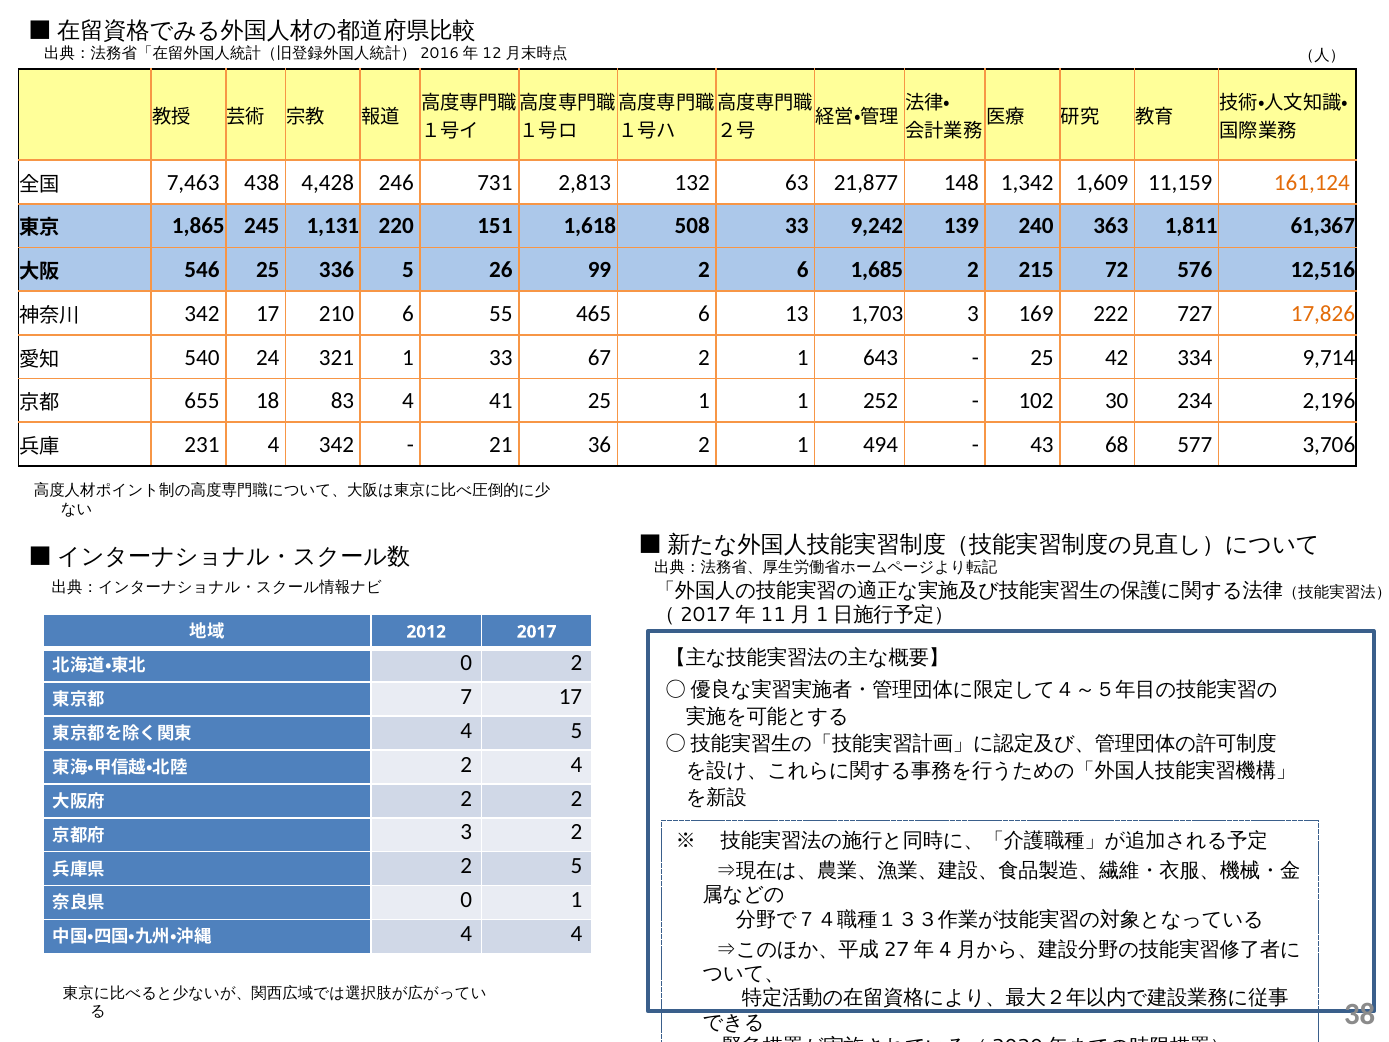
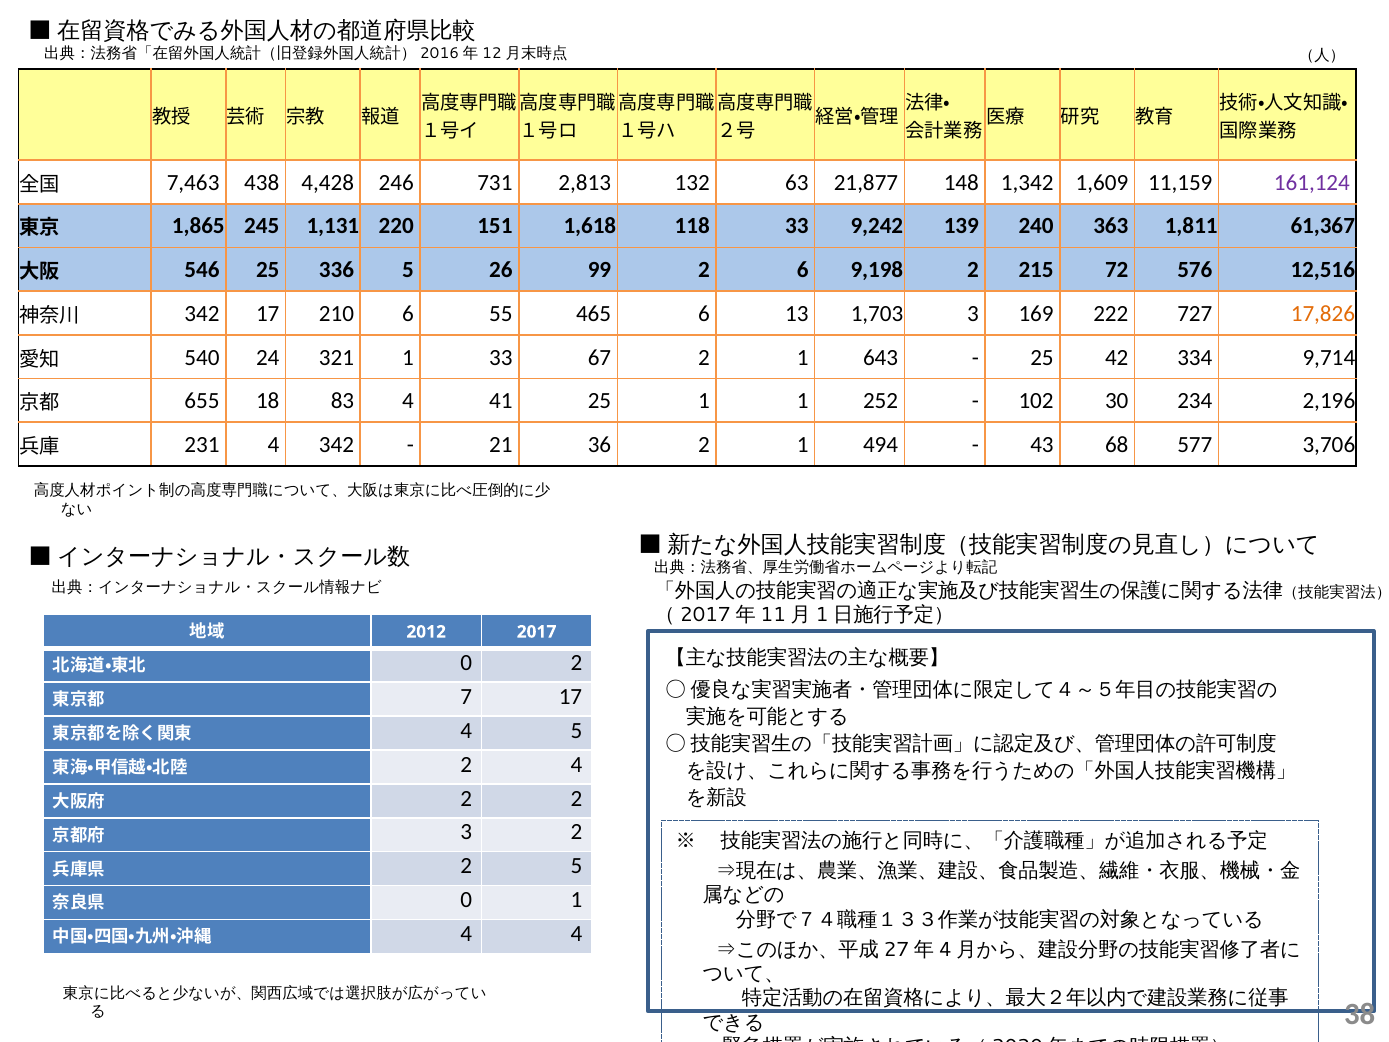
161,124 colour: orange -> purple (1312, 183)
508: 508 -> 118 (692, 226)
1,685: 1,685 -> 9,198 (877, 270)
